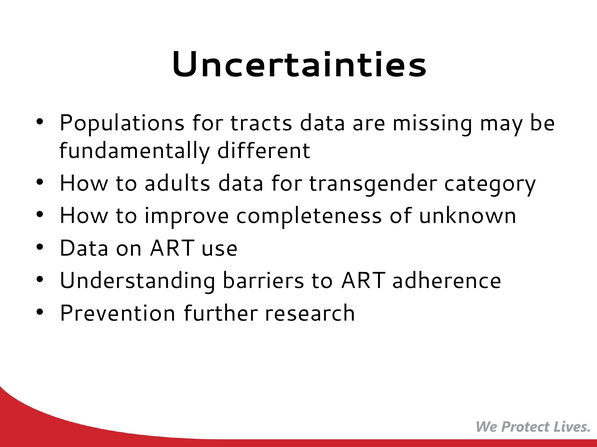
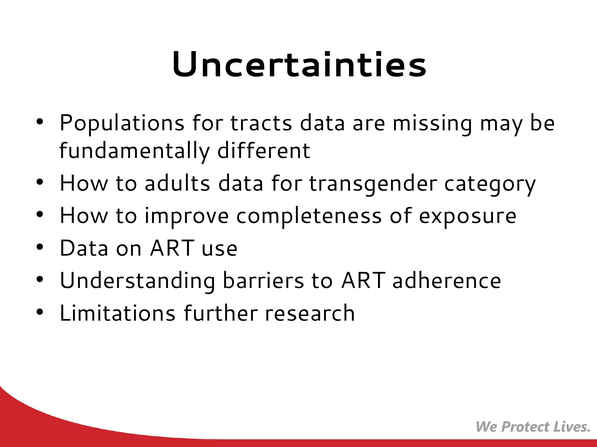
unknown: unknown -> exposure (468, 216)
Prevention: Prevention -> Limitations (117, 314)
